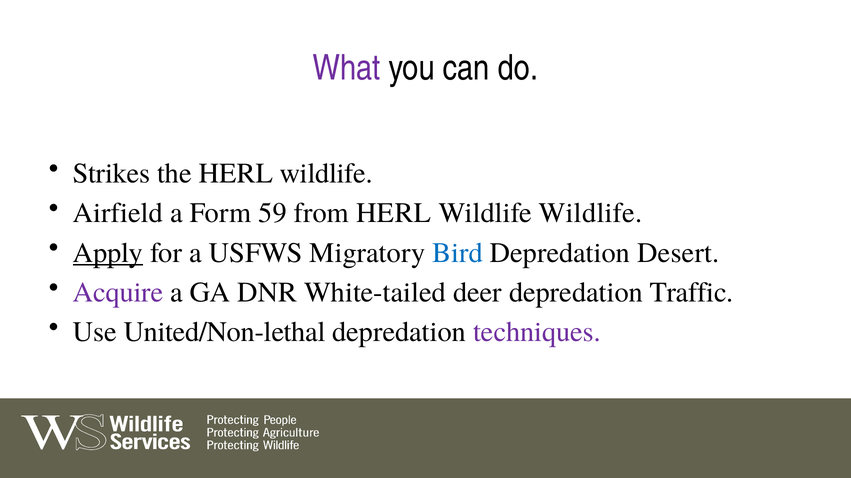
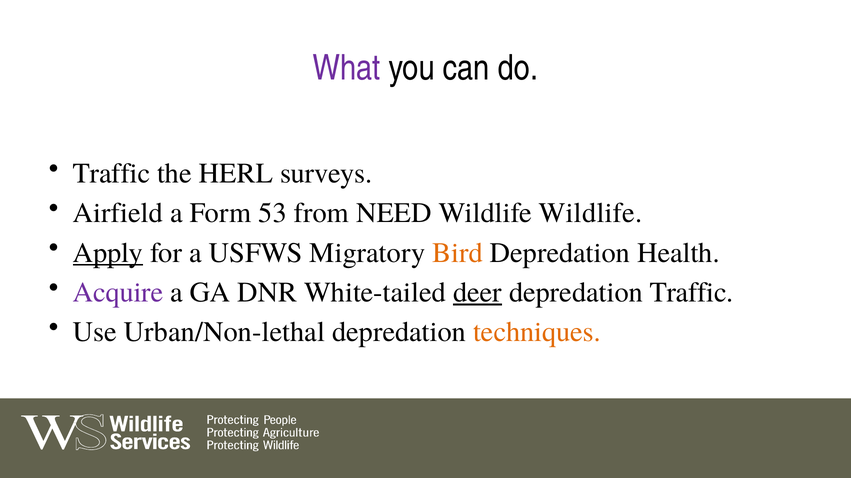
Strikes: Strikes -> Traffic (111, 174)
the HERL wildlife: wildlife -> surveys (326, 174)
59: 59 -> 53 (273, 213)
from HERL: HERL -> NEED (394, 213)
Bird colour: blue -> orange (457, 253)
Desert: Desert -> Health (678, 253)
deer underline: none -> present (477, 293)
United/Non-lethal: United/Non-lethal -> Urban/Non-lethal (224, 332)
techniques colour: purple -> orange (537, 332)
